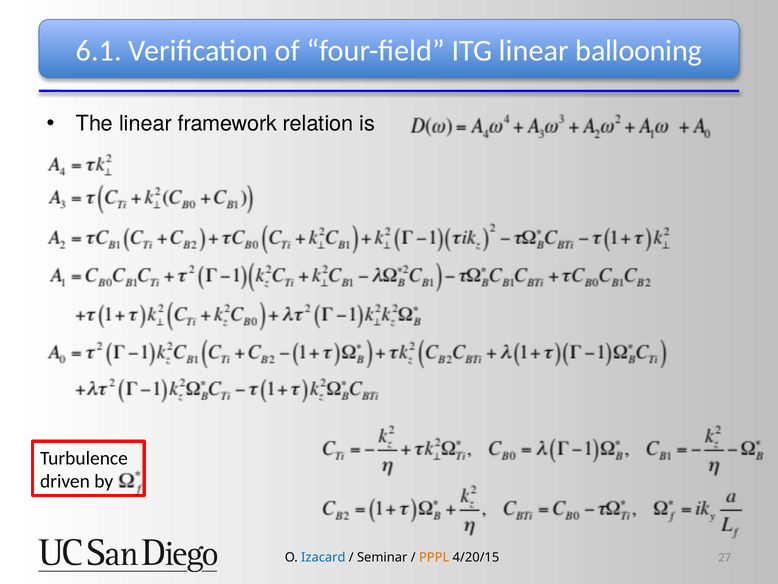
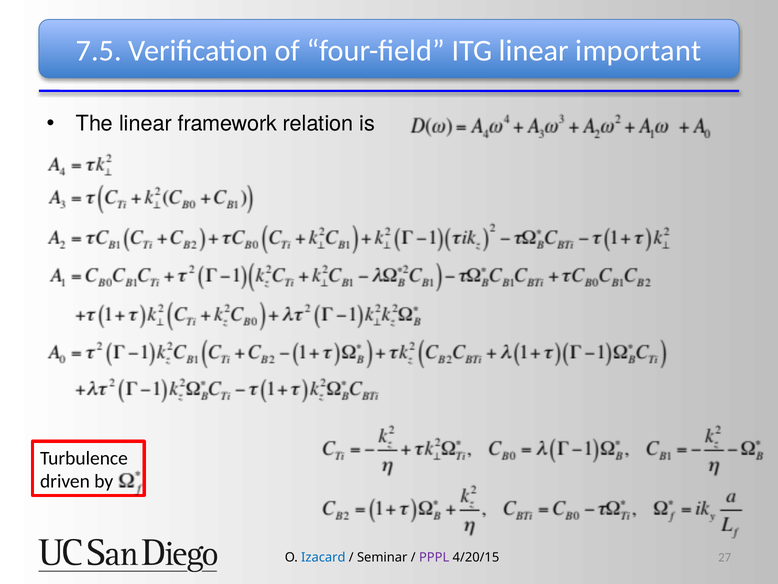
6.1: 6.1 -> 7.5 (99, 51)
ballooning: ballooning -> important (638, 51)
PPPL colour: orange -> purple (434, 557)
